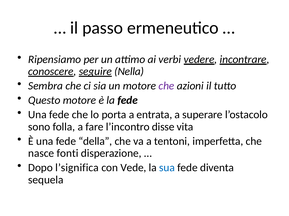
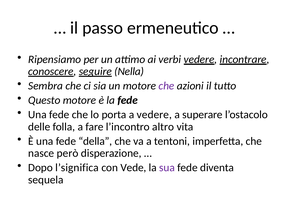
a entrata: entrata -> vedere (154, 115)
sono: sono -> delle (39, 127)
disse: disse -> altro (163, 127)
fonti: fonti -> però (68, 154)
sua colour: blue -> purple (167, 168)
